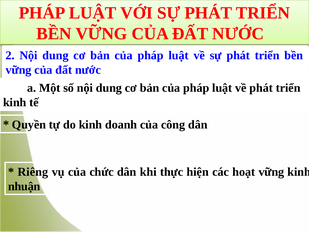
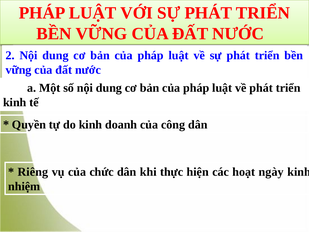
hoạt vững: vững -> ngày (271, 172)
nhuận: nhuận -> nhiệm (24, 186)
